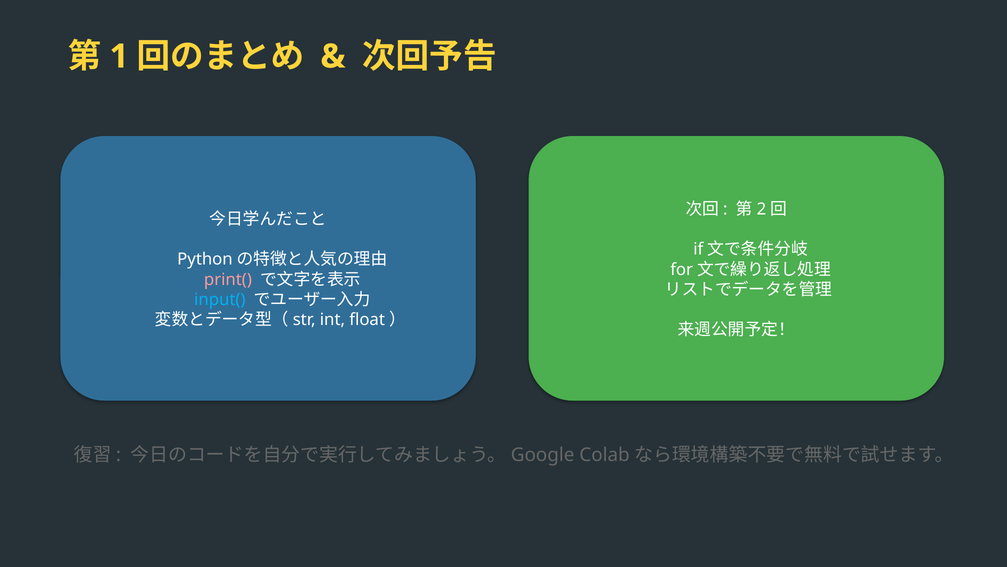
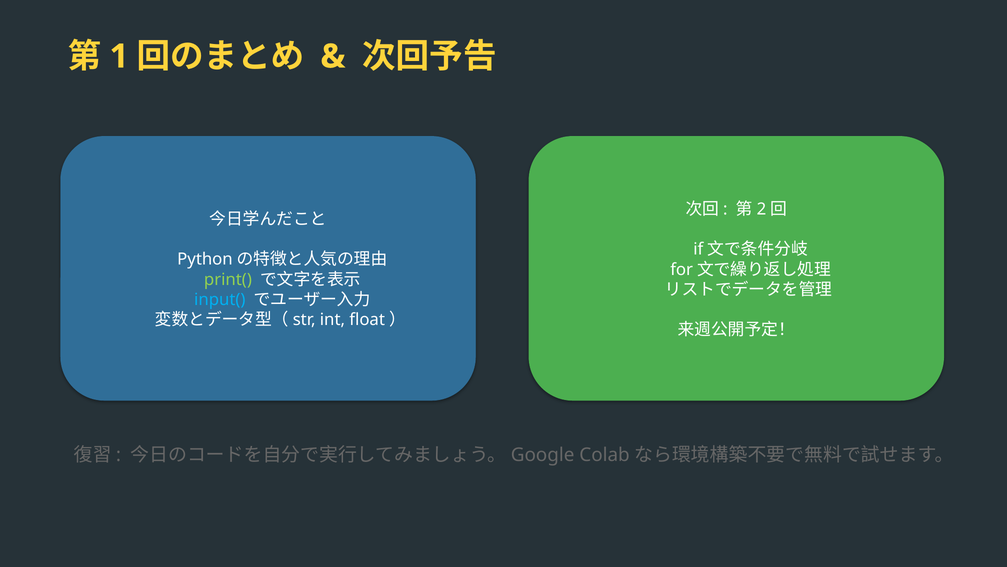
print( colour: pink -> light green (228, 279)
